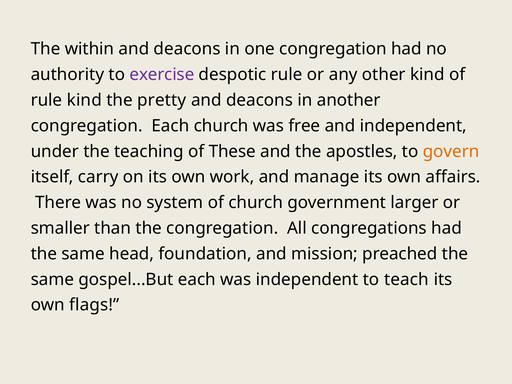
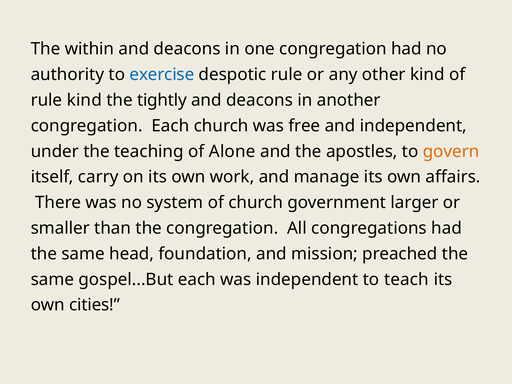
exercise colour: purple -> blue (162, 75)
pretty: pretty -> tightly (162, 100)
These: These -> Alone (232, 151)
flags: flags -> cities (94, 305)
